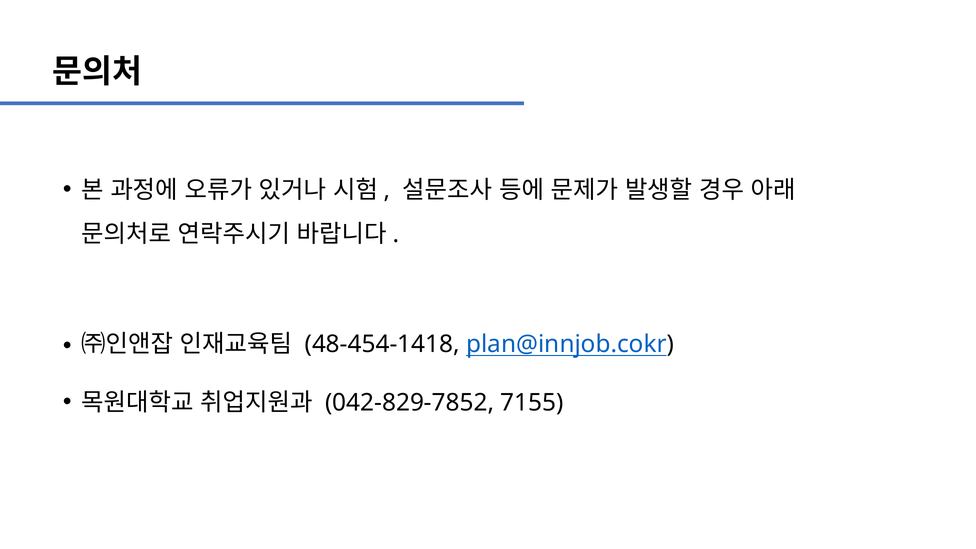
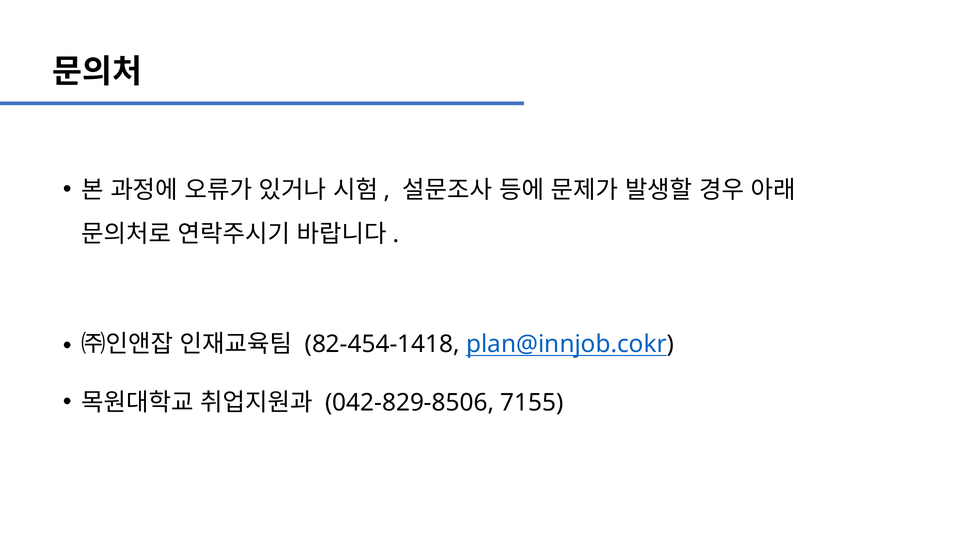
48-454-1418: 48-454-1418 -> 82-454-1418 (382, 344)
042-829-7852: 042-829-7852 -> 042-829-8506 (410, 403)
